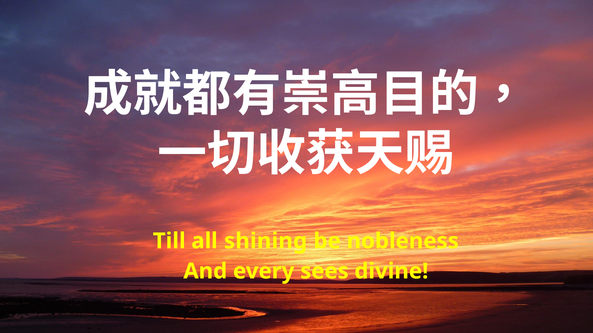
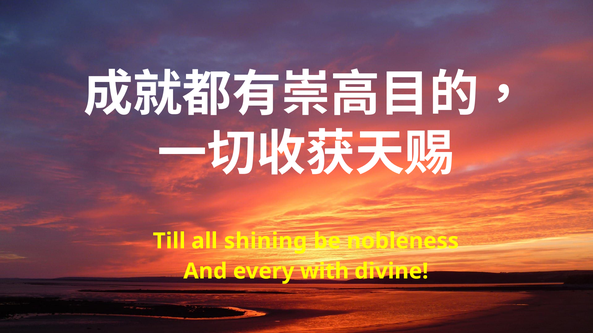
sees: sees -> with (325, 272)
